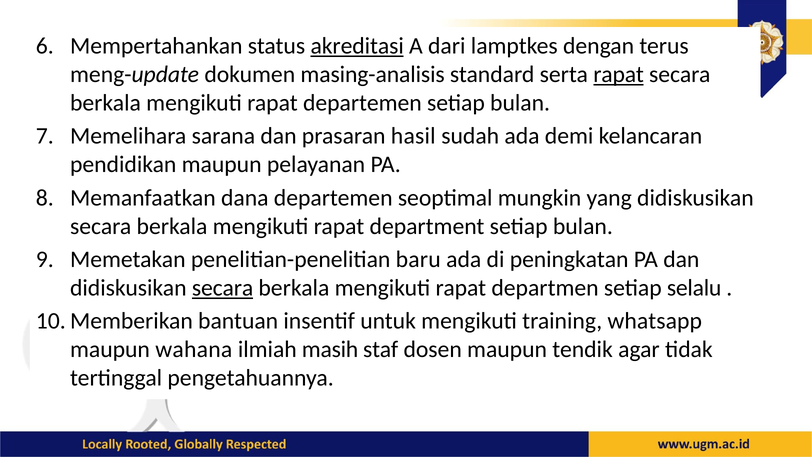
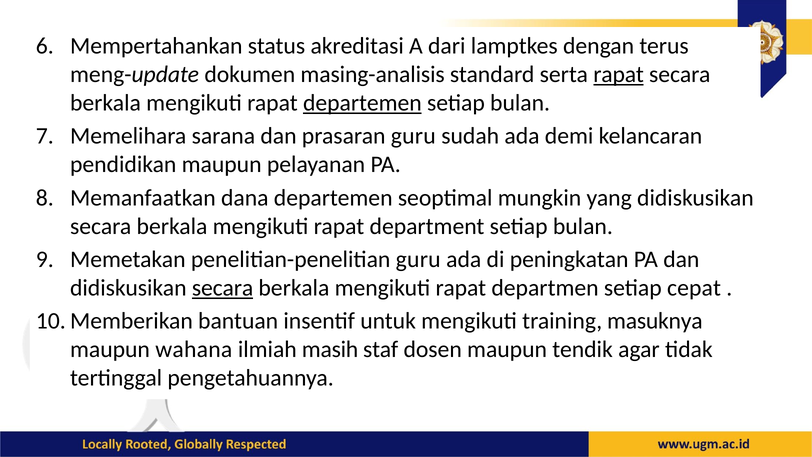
akreditasi underline: present -> none (357, 46)
departemen underline: none -> present (362, 103)
prasaran hasil: hasil -> guru (413, 136)
penelitian-penelitian baru: baru -> guru (418, 259)
selalu: selalu -> cepat (694, 288)
whatsapp: whatsapp -> masuknya (655, 321)
